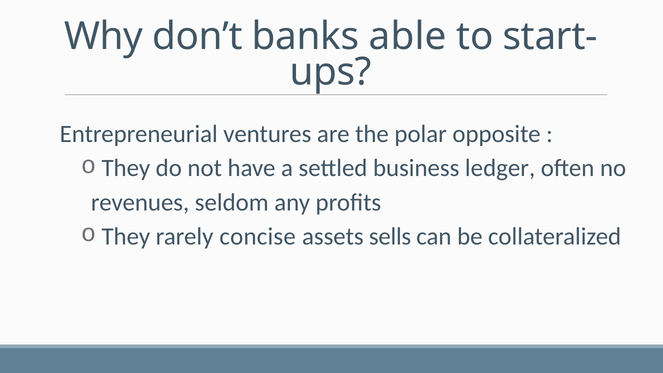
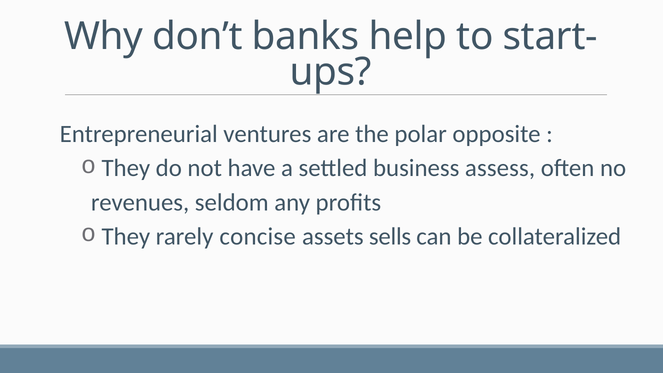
able: able -> help (408, 37)
ledger: ledger -> assess (500, 168)
